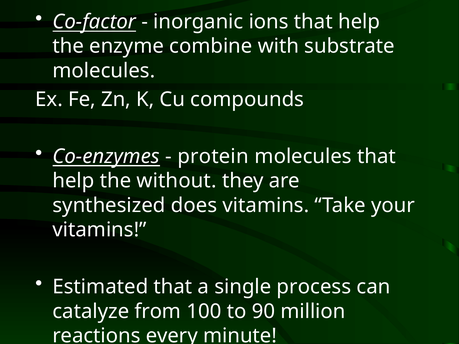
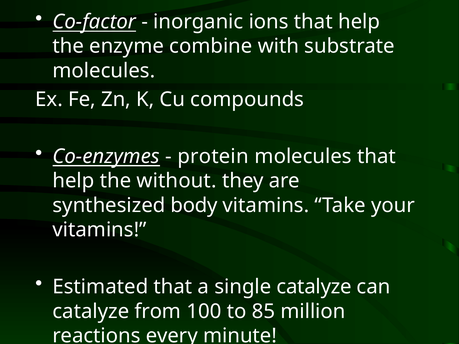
does: does -> body (194, 205)
single process: process -> catalyze (314, 287)
90: 90 -> 85 (263, 312)
